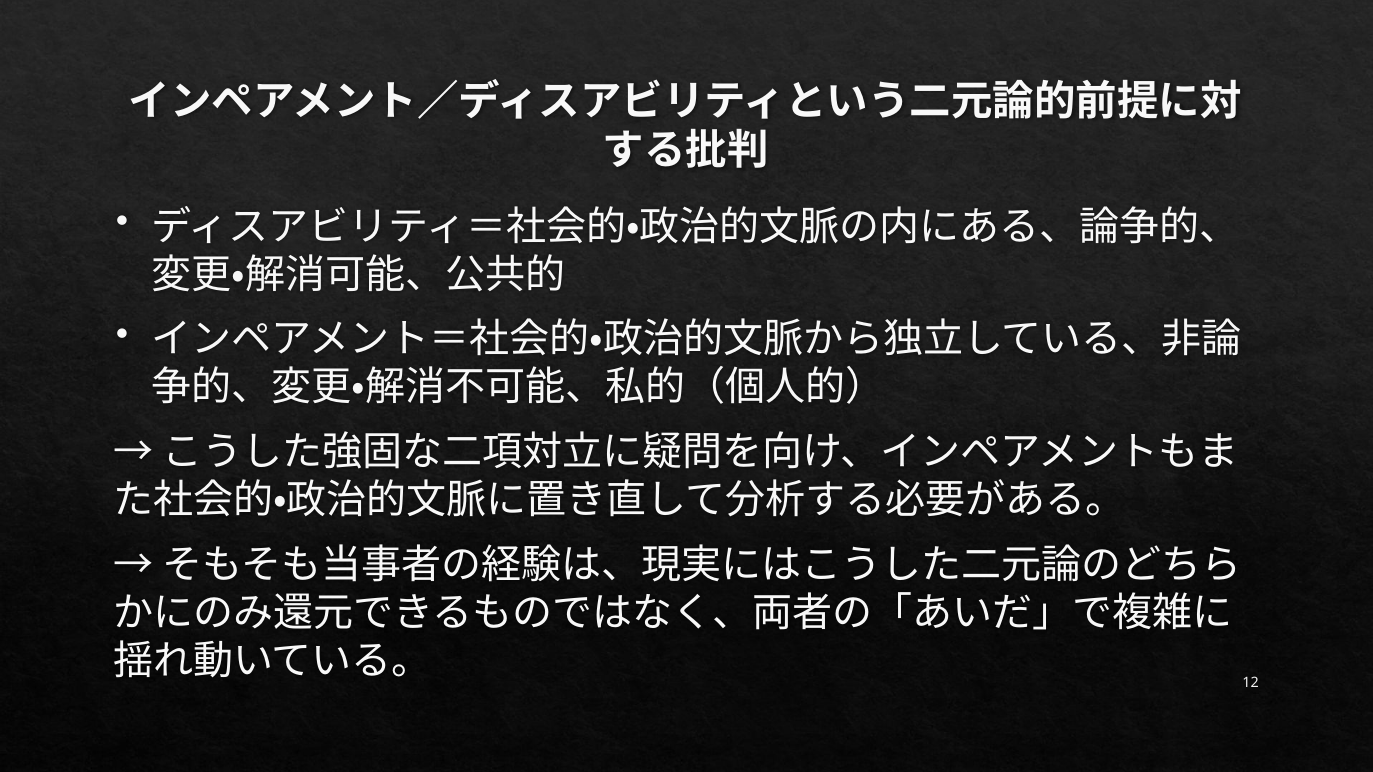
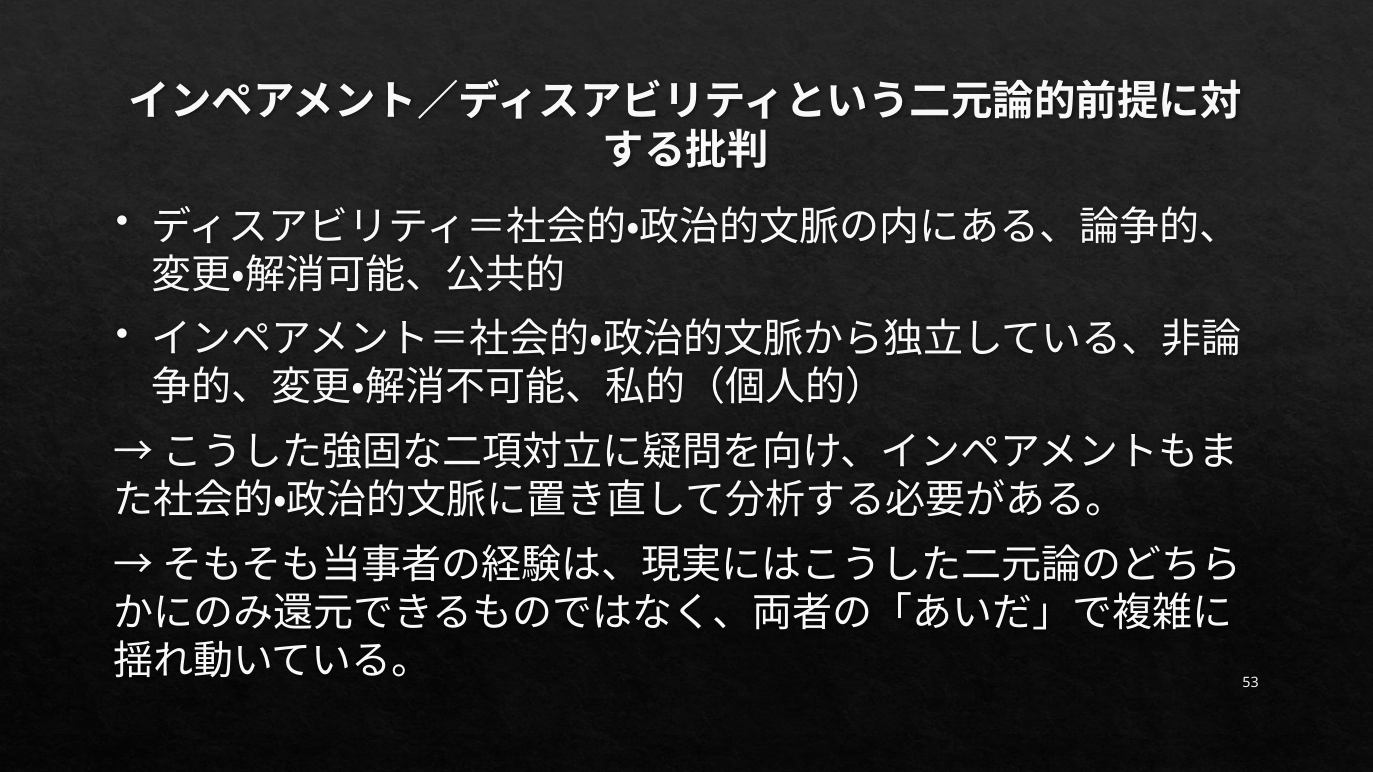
12: 12 -> 53 (1251, 683)
